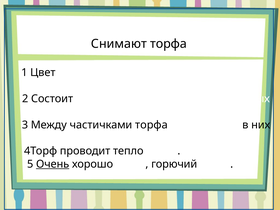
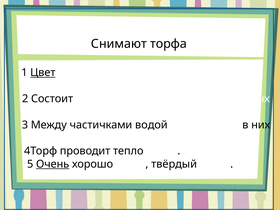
Цвет underline: none -> present (43, 73)
частичками торфа: торфа -> водой (151, 125)
горючий: горючий -> твёрдый (174, 164)
